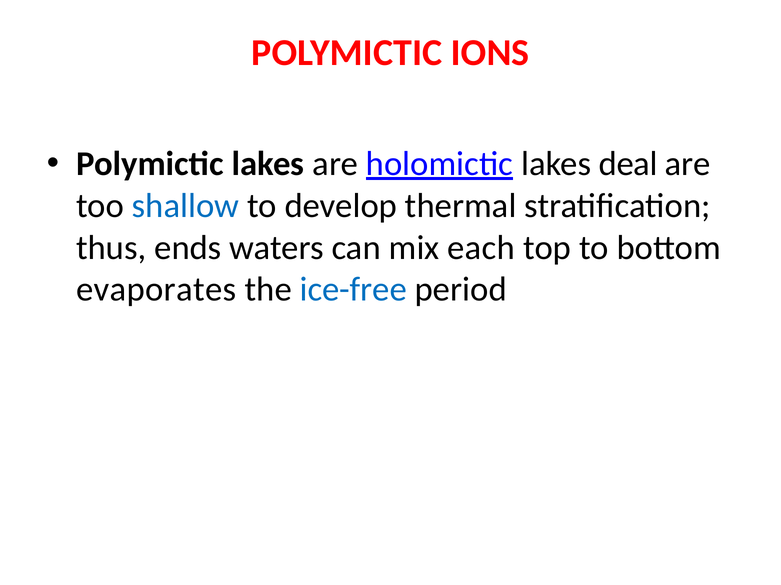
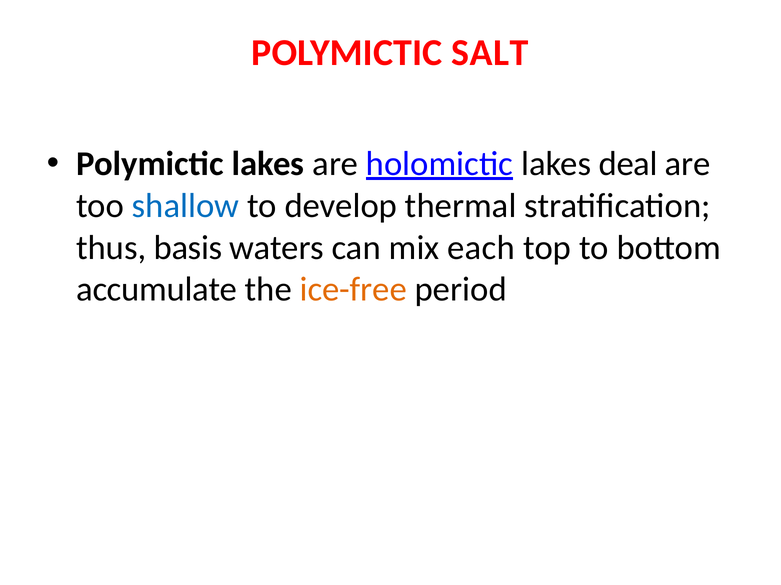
IONS: IONS -> SALT (490, 53)
ends: ends -> basis (188, 248)
evaporates: evaporates -> accumulate (157, 290)
ice-free colour: blue -> orange (353, 290)
